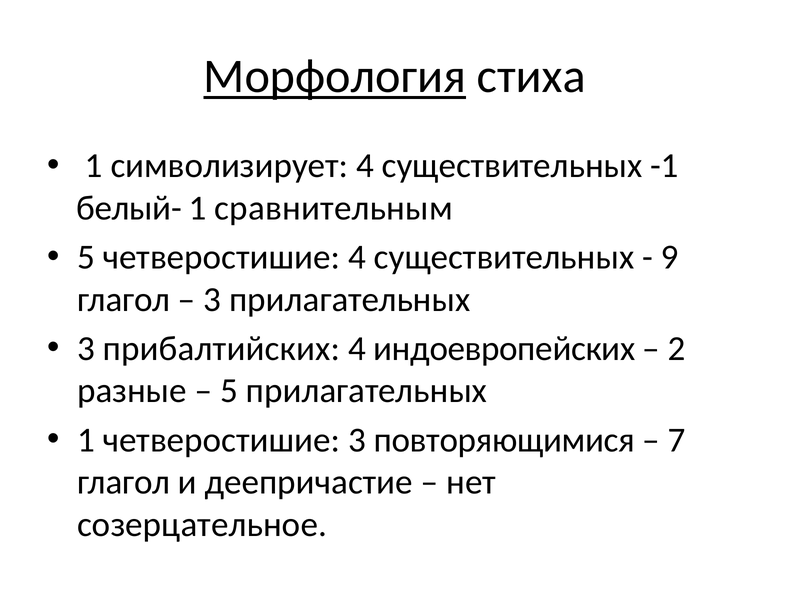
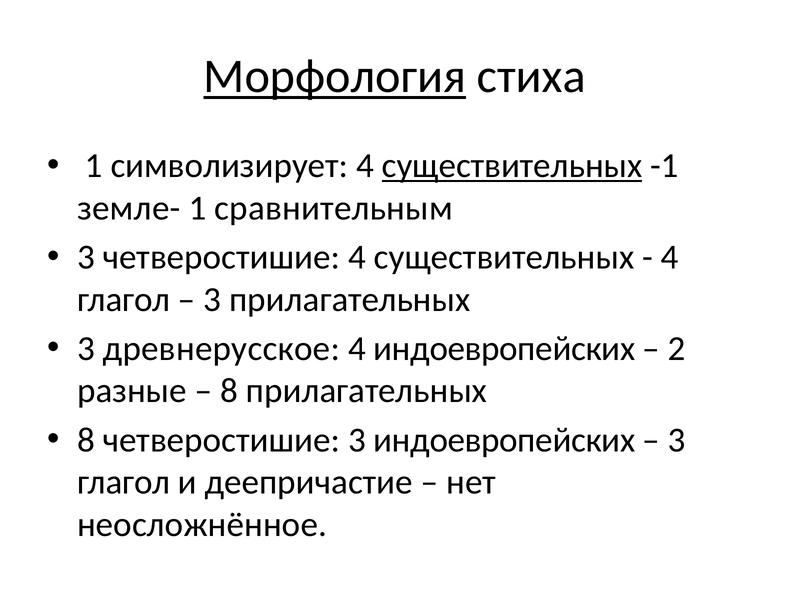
существительных underline: none -> present (512, 166)
белый-: белый- -> земле- (129, 208)
5: 5 -> 3 (86, 257)
9: 9 -> 4 (670, 257)
прибалтийских: прибалтийских -> древнерусское (221, 348)
5: 5 -> 8 (229, 391)
1: 1 -> 8 (86, 440)
3 повторяющимися: повторяющимися -> индоевропейских (504, 440)
7: 7 -> 3 (677, 440)
созерцательное: созерцательное -> неосложнённое (202, 524)
